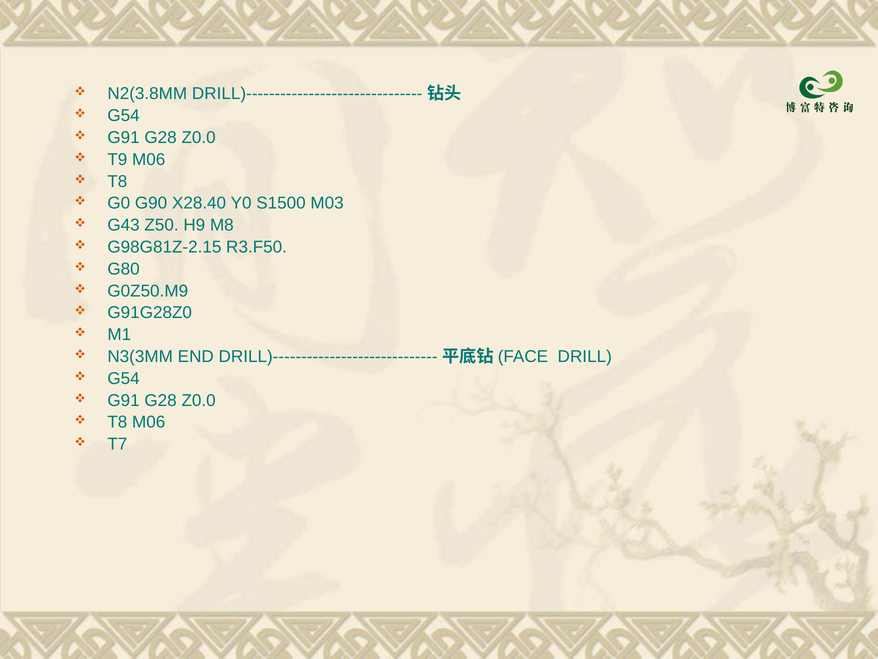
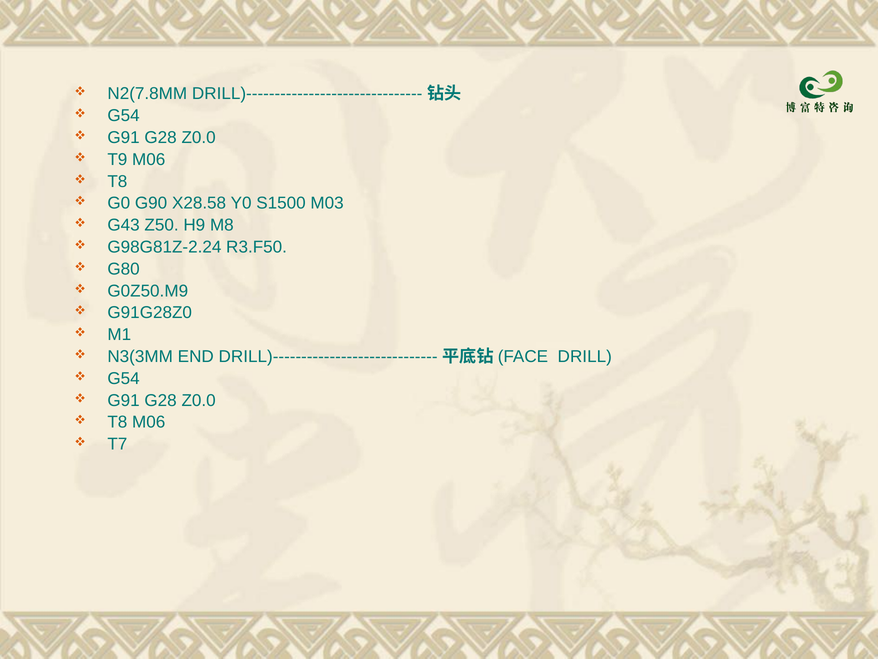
N2(3.8MM: N2(3.8MM -> N2(7.8MM (147, 94)
X28.40: X28.40 -> X28.58 (199, 203)
G98G81Z-2.15: G98G81Z-2.15 -> G98G81Z-2.24 (164, 247)
